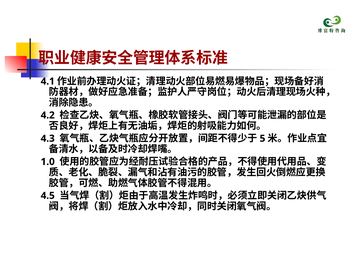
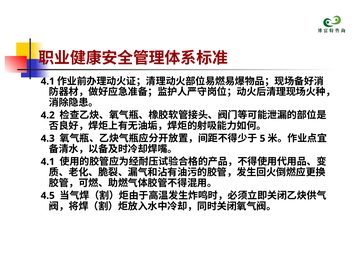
1.0: 1.0 -> 4.1 (48, 162)
